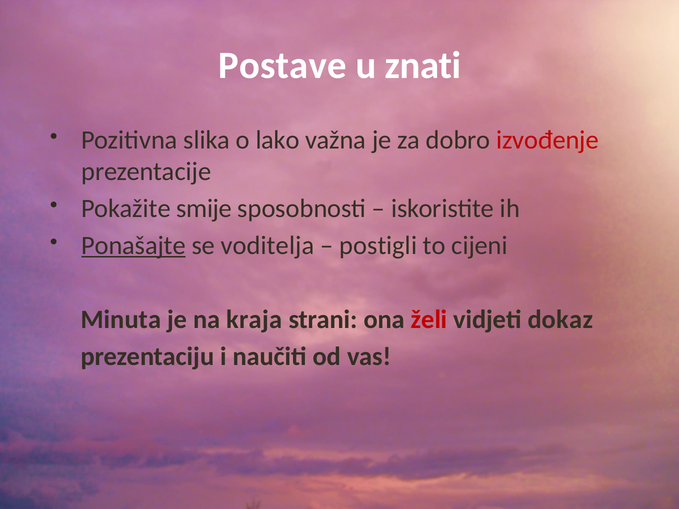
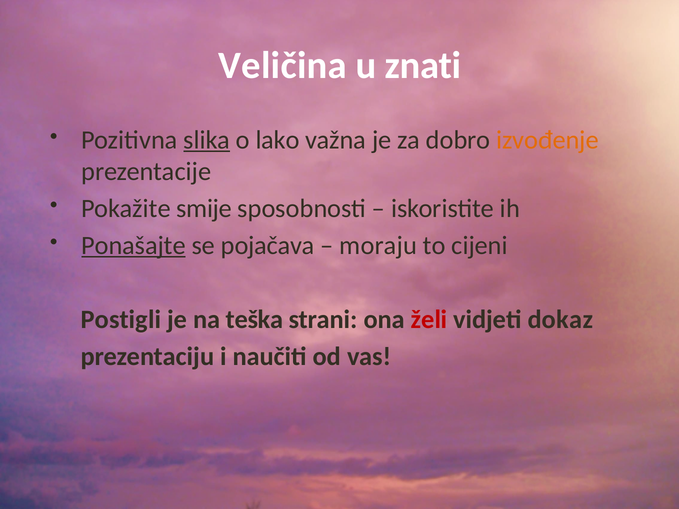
Postave: Postave -> Veličina (283, 66)
slika underline: none -> present (207, 140)
izvođenje colour: red -> orange (547, 140)
voditelja: voditelja -> pojačava (268, 246)
postigli: postigli -> moraju (378, 246)
Minuta: Minuta -> Postigli (121, 320)
kraja: kraja -> teška (255, 320)
